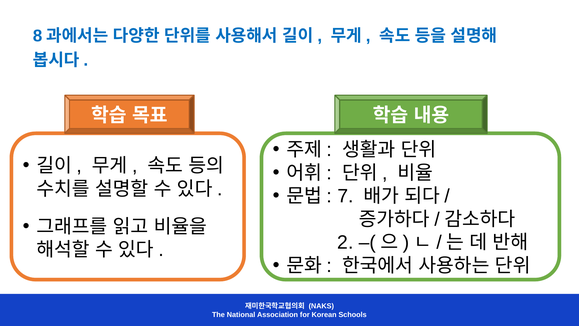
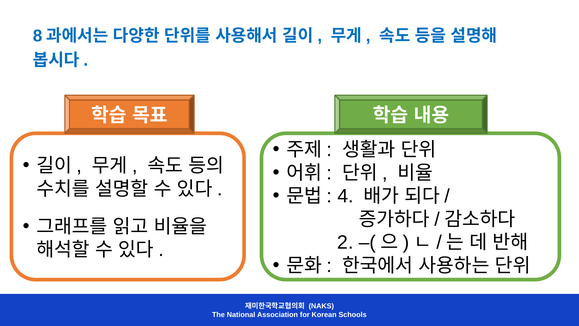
7: 7 -> 4 (345, 196)
